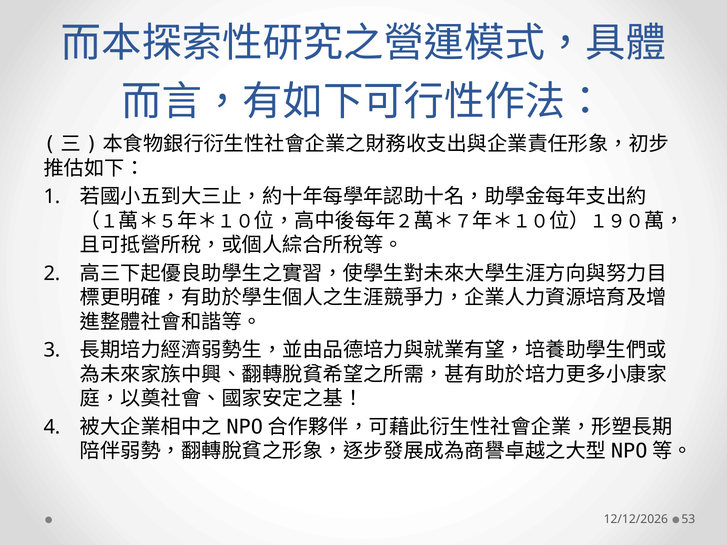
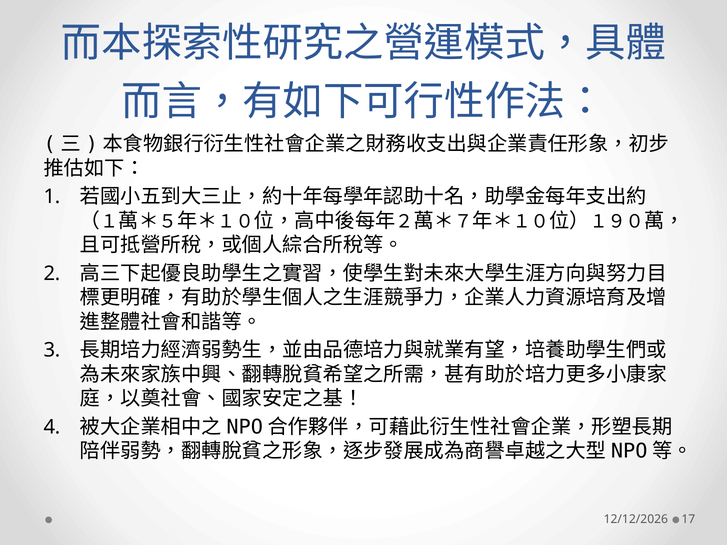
53: 53 -> 17 (688, 520)
